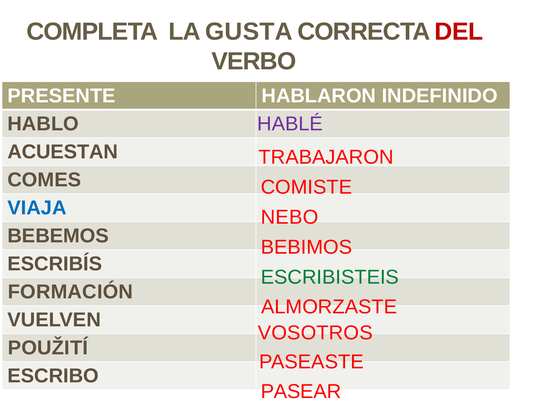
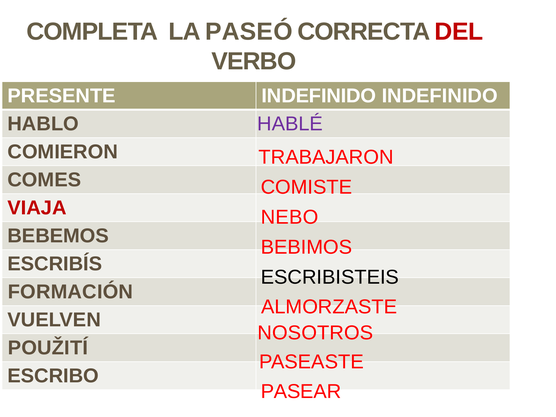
GUSTA: GUSTA -> PASEÓ (249, 32)
PRESENTE HABLARON: HABLARON -> INDEFINIDO (319, 96)
ACUESTAN: ACUESTAN -> COMIERON (63, 152)
VIAJA colour: blue -> red (37, 208)
ESCRIBISTEIS colour: green -> black (330, 277)
VOSOTROS: VOSOTROS -> NOSOTROS (315, 333)
